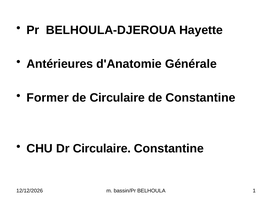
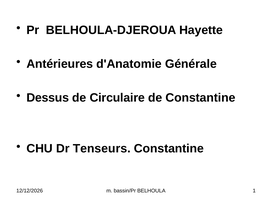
Former: Former -> Dessus (48, 98)
Dr Circulaire: Circulaire -> Tenseurs (102, 149)
